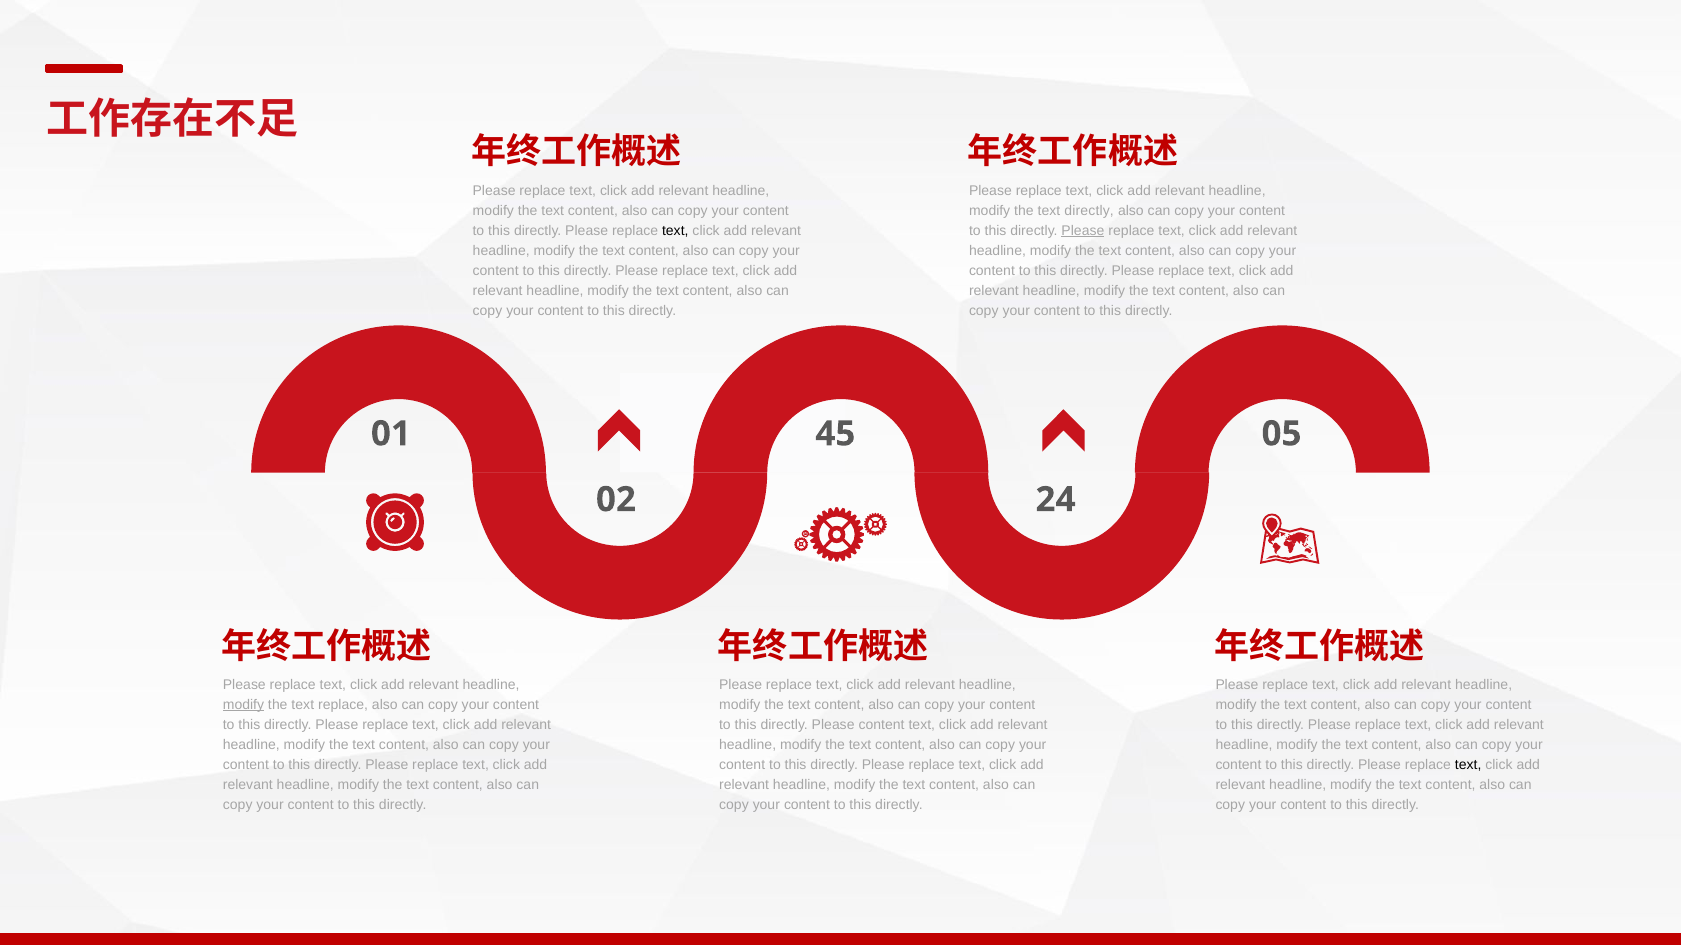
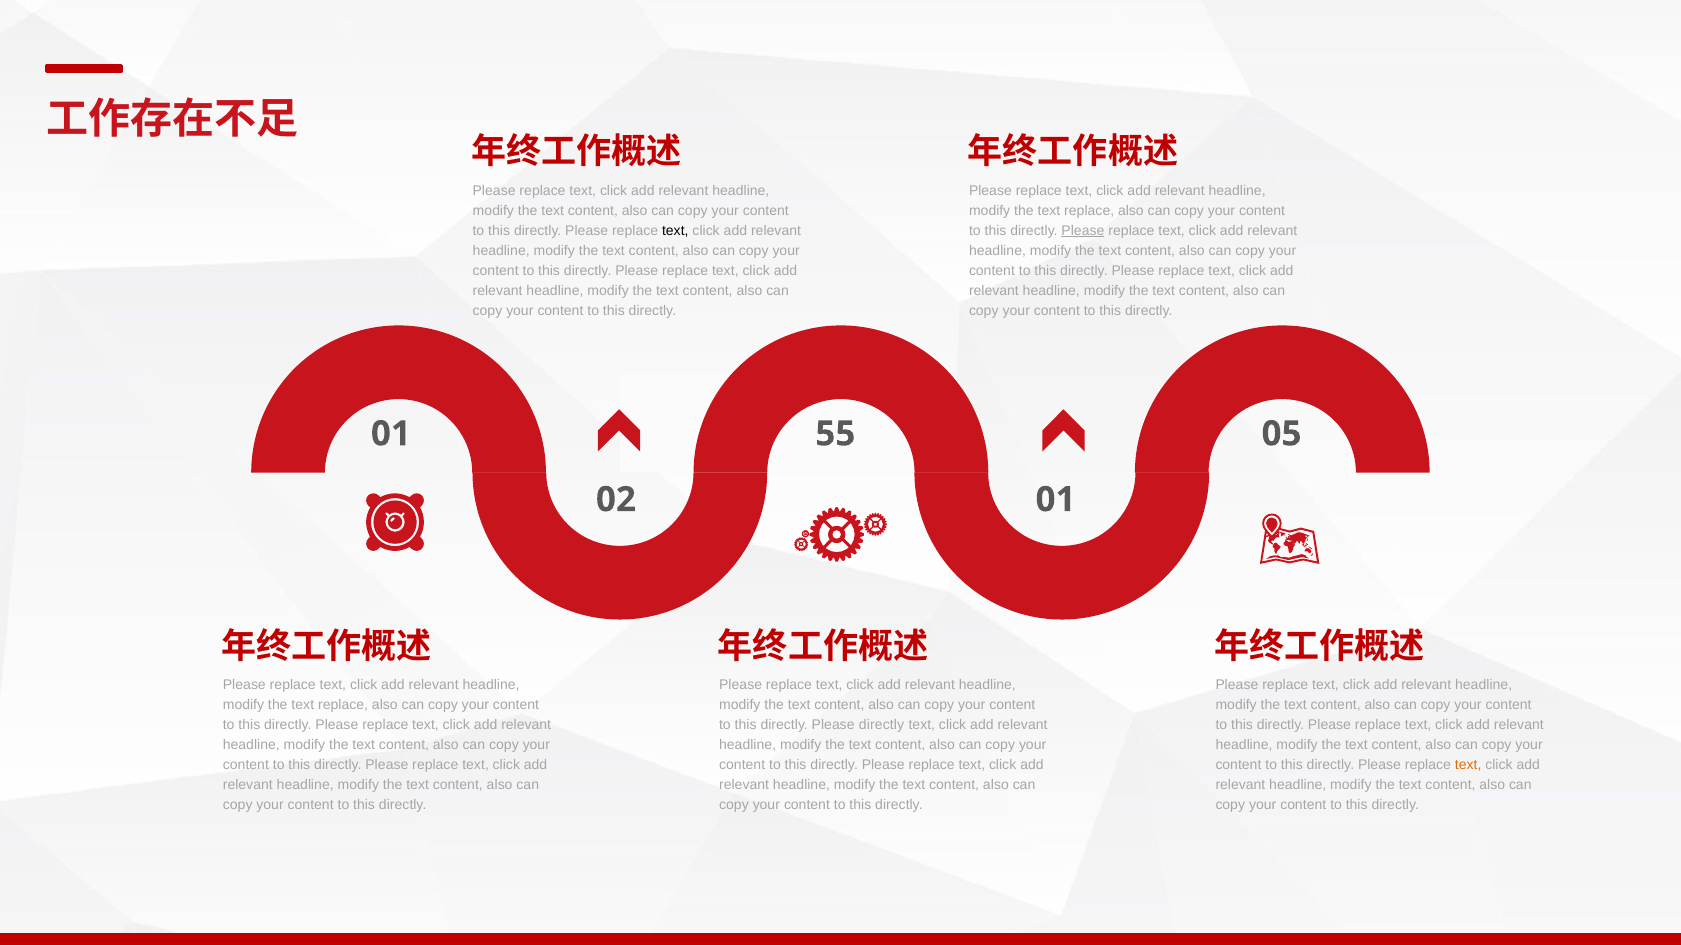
directly: directly -> replace (1089, 211)
45: 45 -> 55 (835, 434)
02 24: 24 -> 01 (1056, 500)
modify underline: present -> none (244, 705)
Please content: content -> directly (882, 725)
text colour: black -> orange (1468, 765)
